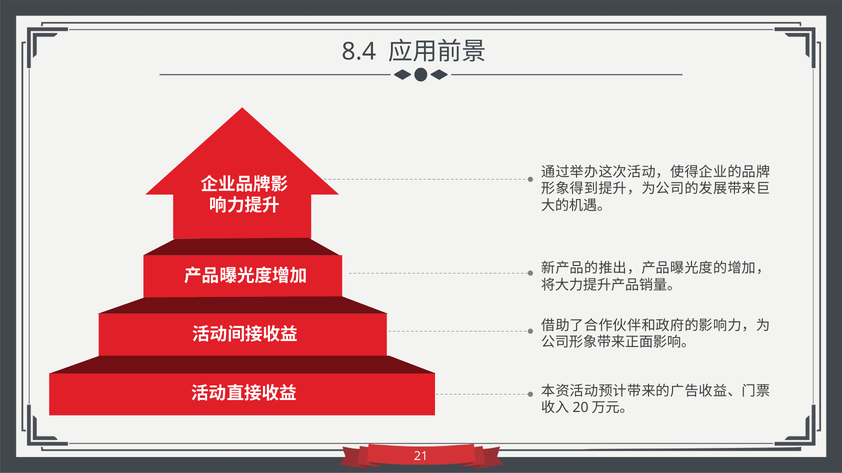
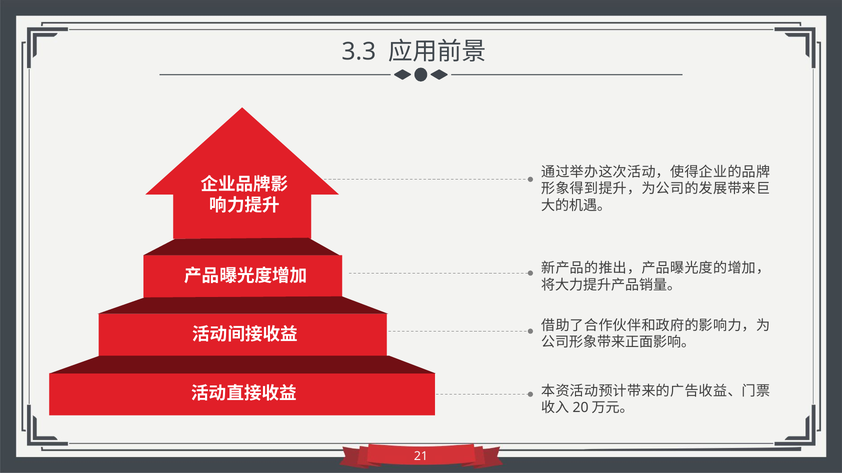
8.4: 8.4 -> 3.3 (359, 51)
